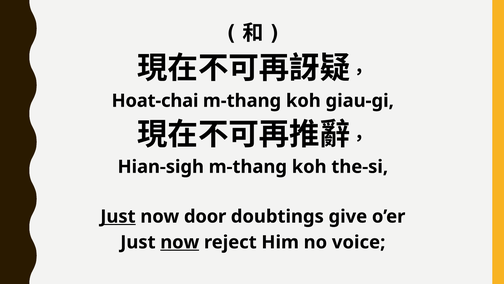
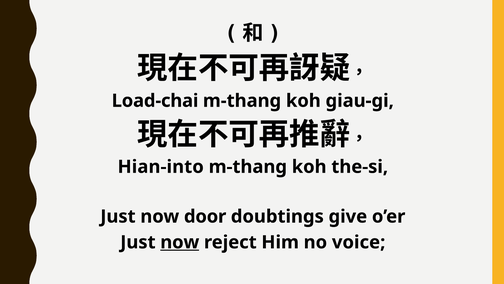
Hoat-chai: Hoat-chai -> Load-chai (155, 101)
Hian-sigh: Hian-sigh -> Hian-into (161, 167)
Just underline: present -> none (118, 216)
